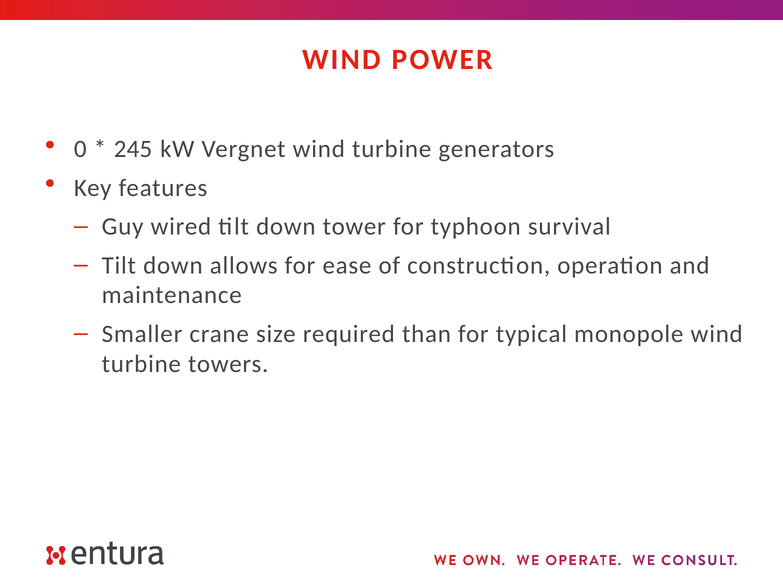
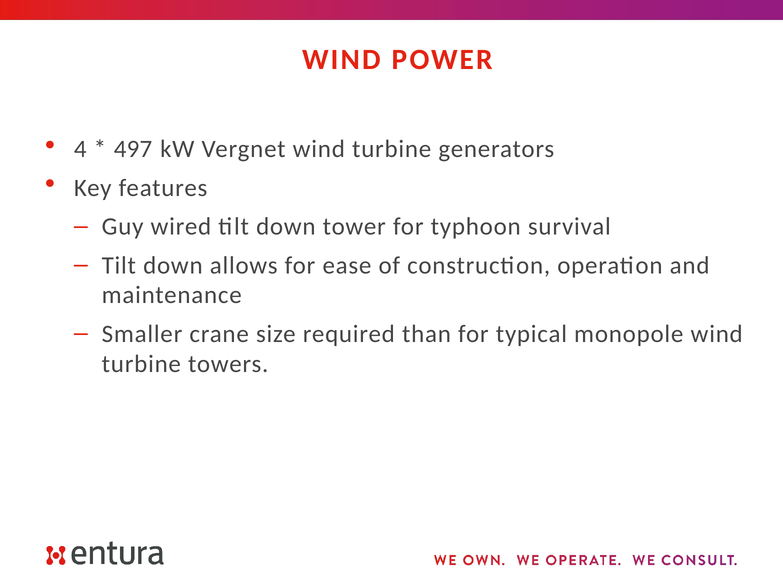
0: 0 -> 4 (80, 149)
245: 245 -> 497 (133, 149)
